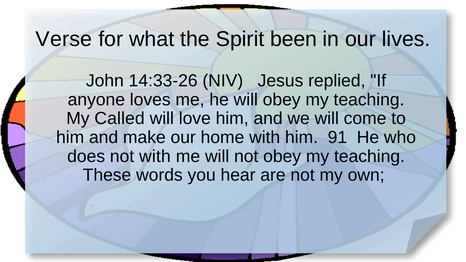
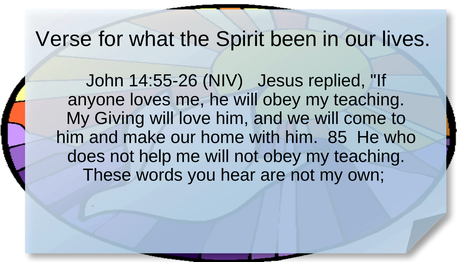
14:33-26: 14:33-26 -> 14:55-26 (163, 81)
Called: Called -> Giving (120, 119)
91: 91 -> 85 (337, 137)
not with: with -> help (155, 156)
